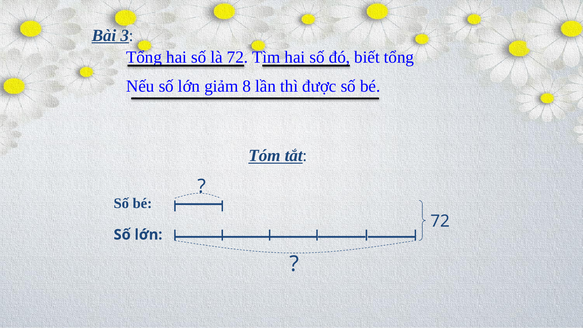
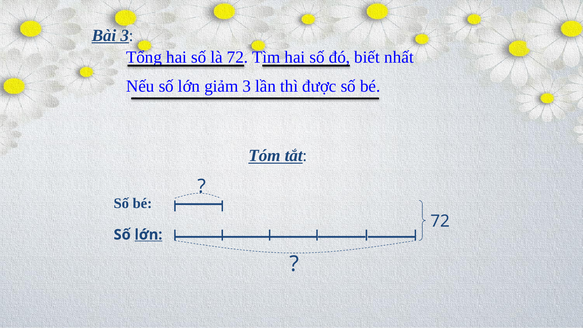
biết tổng: tổng -> nhất (399, 57)
giảm 8: 8 -> 3 (247, 86)
lớn underline: none -> present (148, 235)
